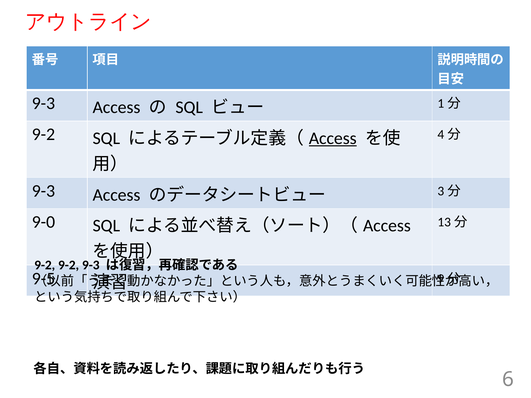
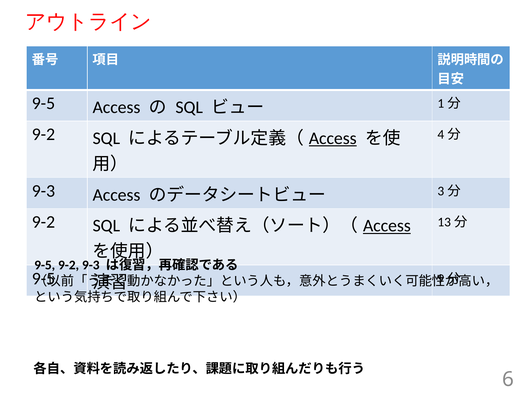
9-3: 9-3 -> 9-5 (43, 104)
9-0: 9-0 -> 9-2 (43, 222)
Access underline: none -> present (387, 226)
9-2: 9-2 -> 9-5 (45, 265)
